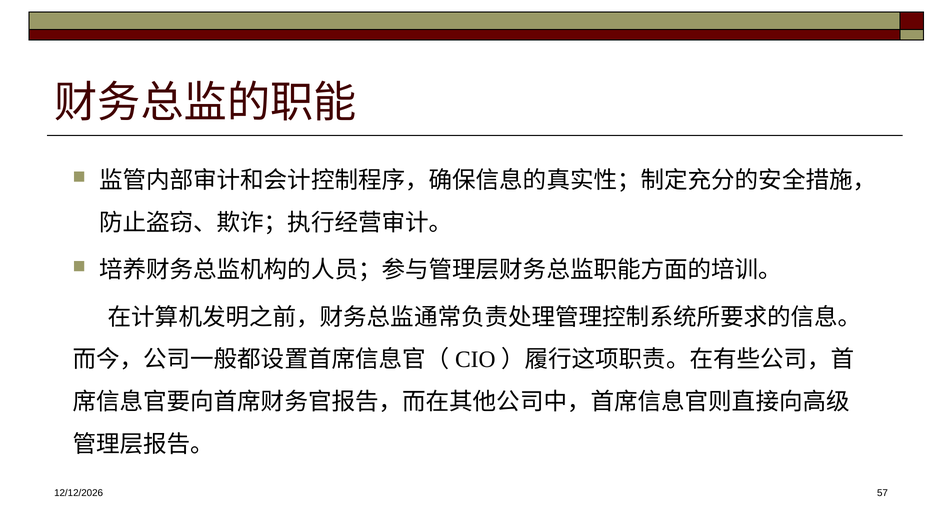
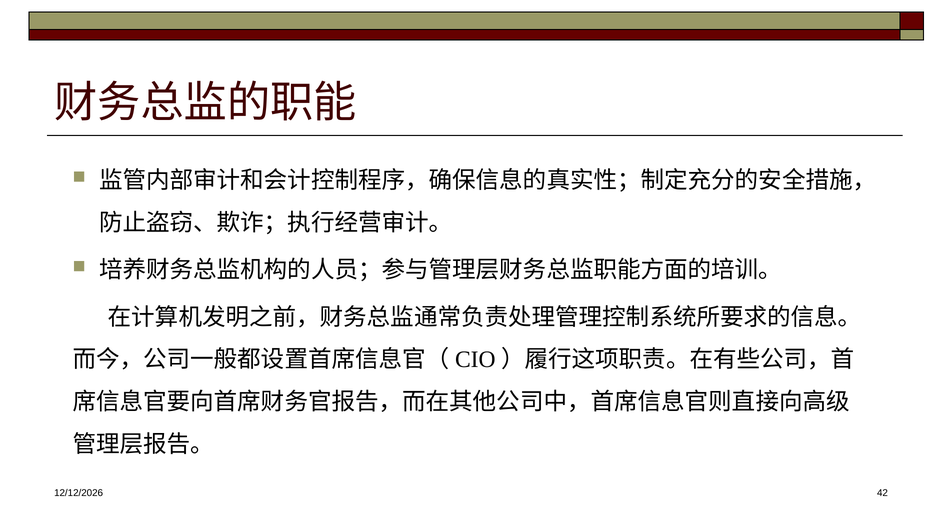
57: 57 -> 42 (882, 493)
